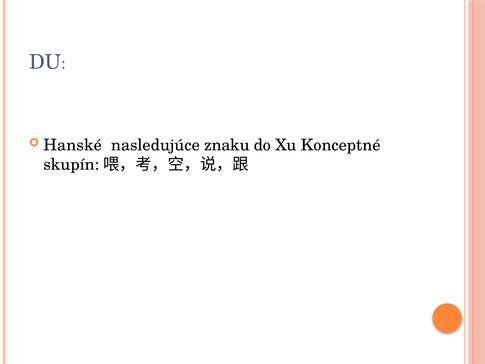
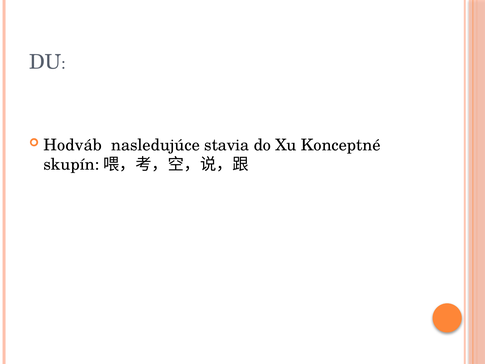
Hanské: Hanské -> Hodváb (73, 145)
znaku: znaku -> stavia (227, 145)
